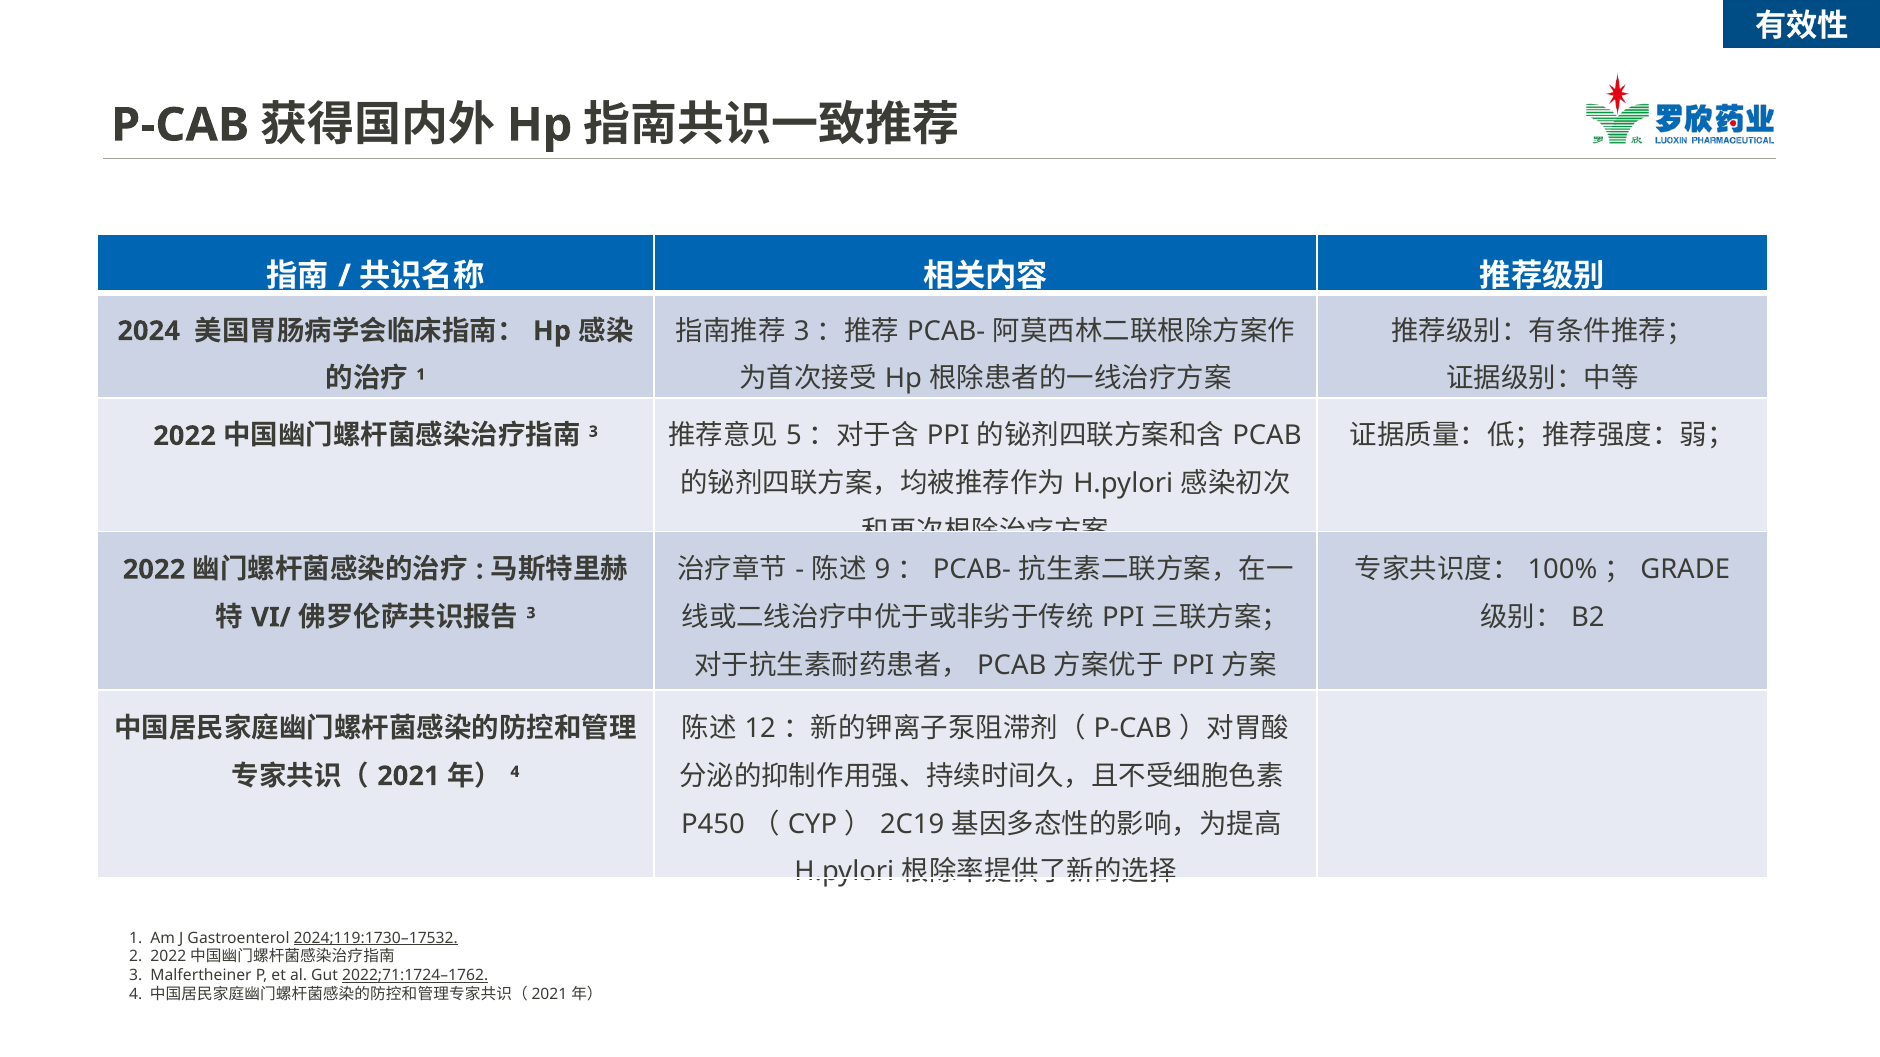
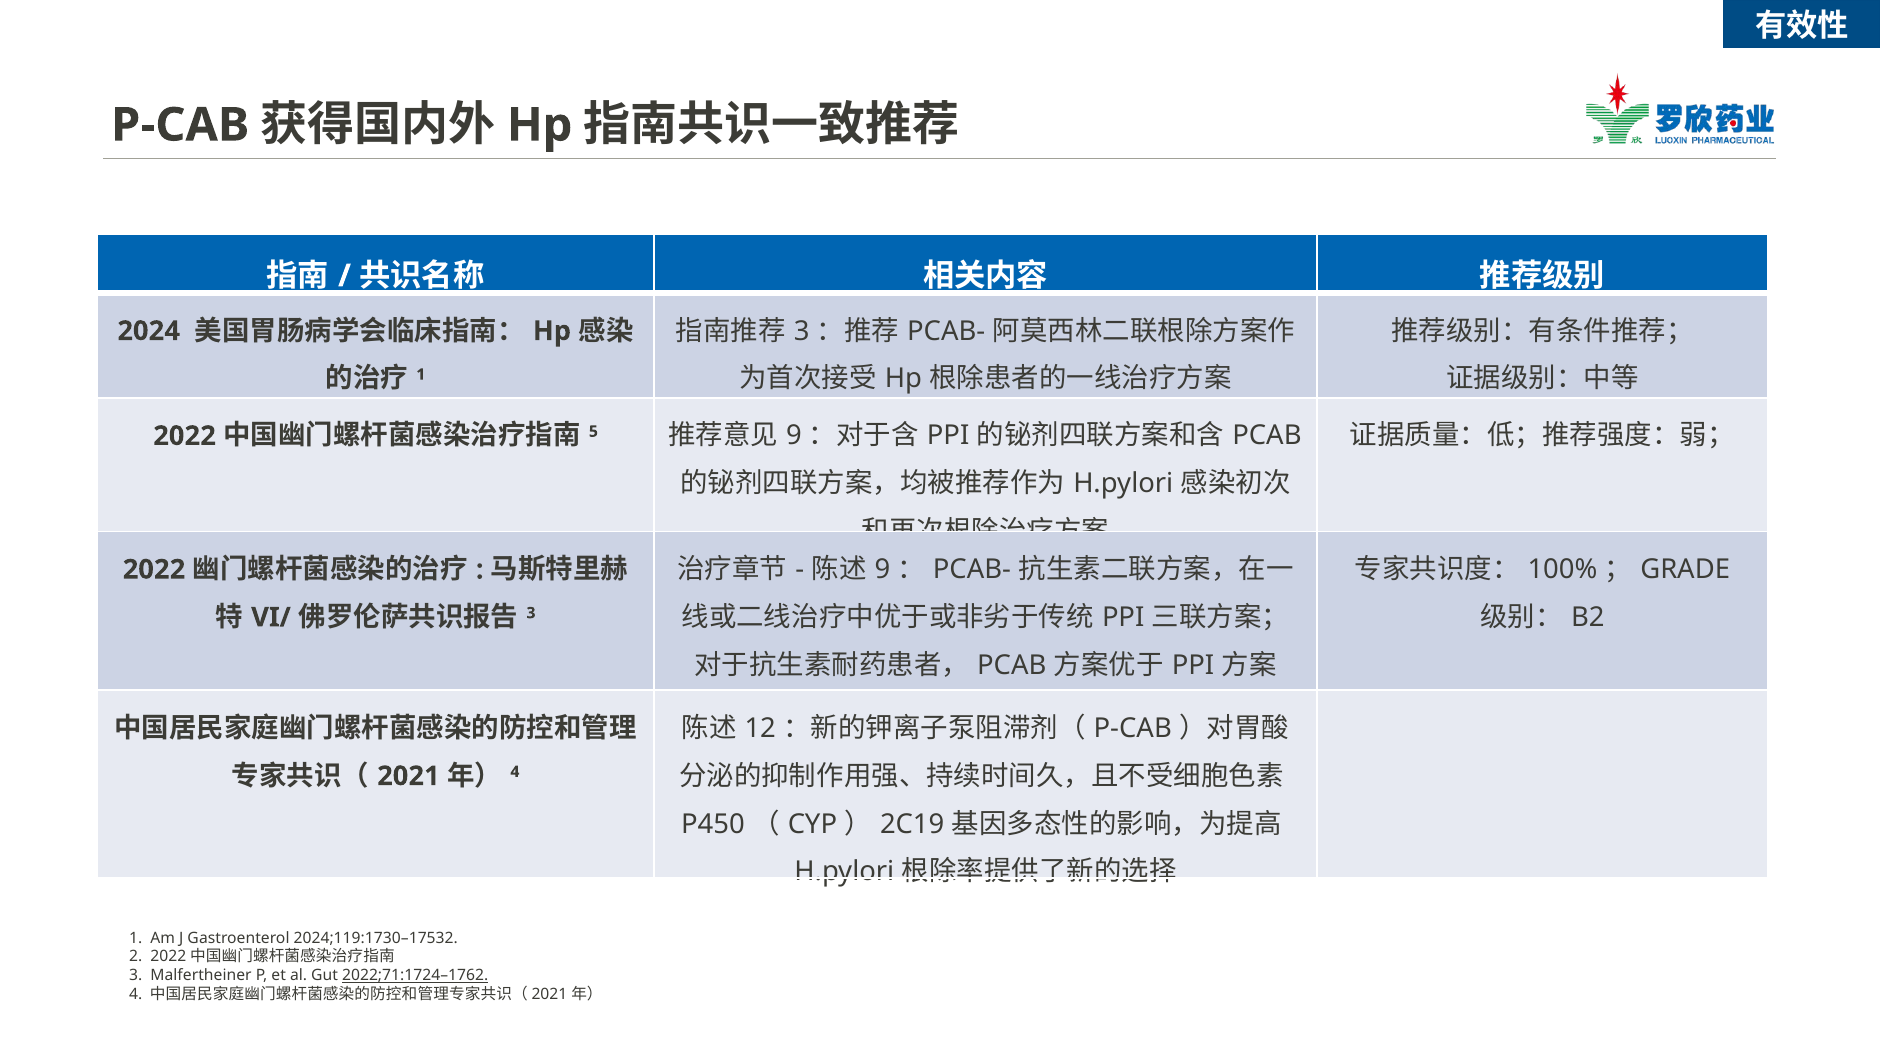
3: 3 -> 5 (593, 432)
5: 5 -> 9 (794, 436)
2024;119:1730–17532 underline: present -> none (376, 938)
